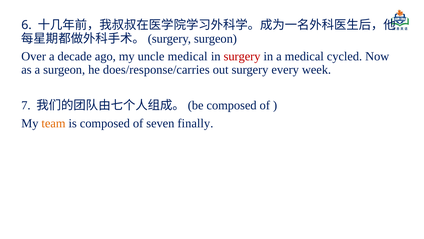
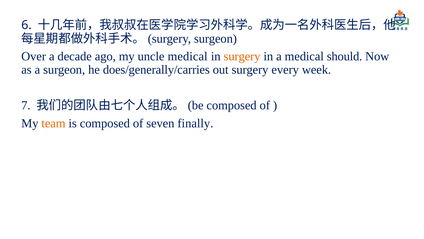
surgery colour: red -> orange (242, 56)
cycled: cycled -> should (345, 56)
does/response/carries: does/response/carries -> does/generally/carries (156, 70)
